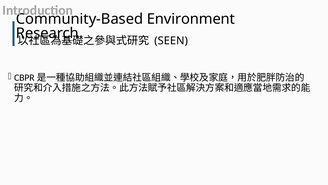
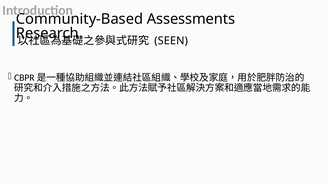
Environment: Environment -> Assessments (191, 19)
